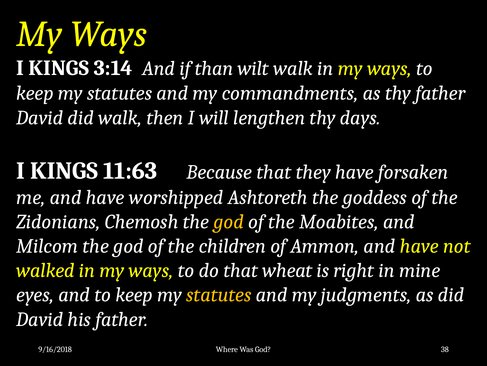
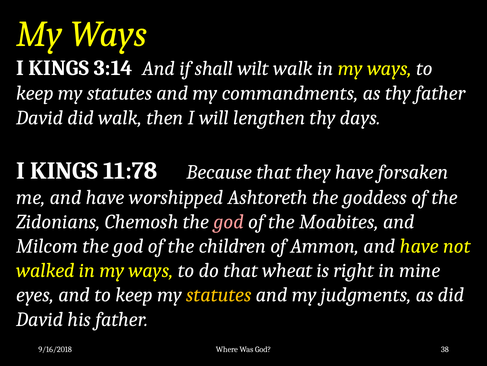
than: than -> shall (214, 68)
11:63: 11:63 -> 11:78 (130, 170)
god colour: yellow -> pink (229, 221)
